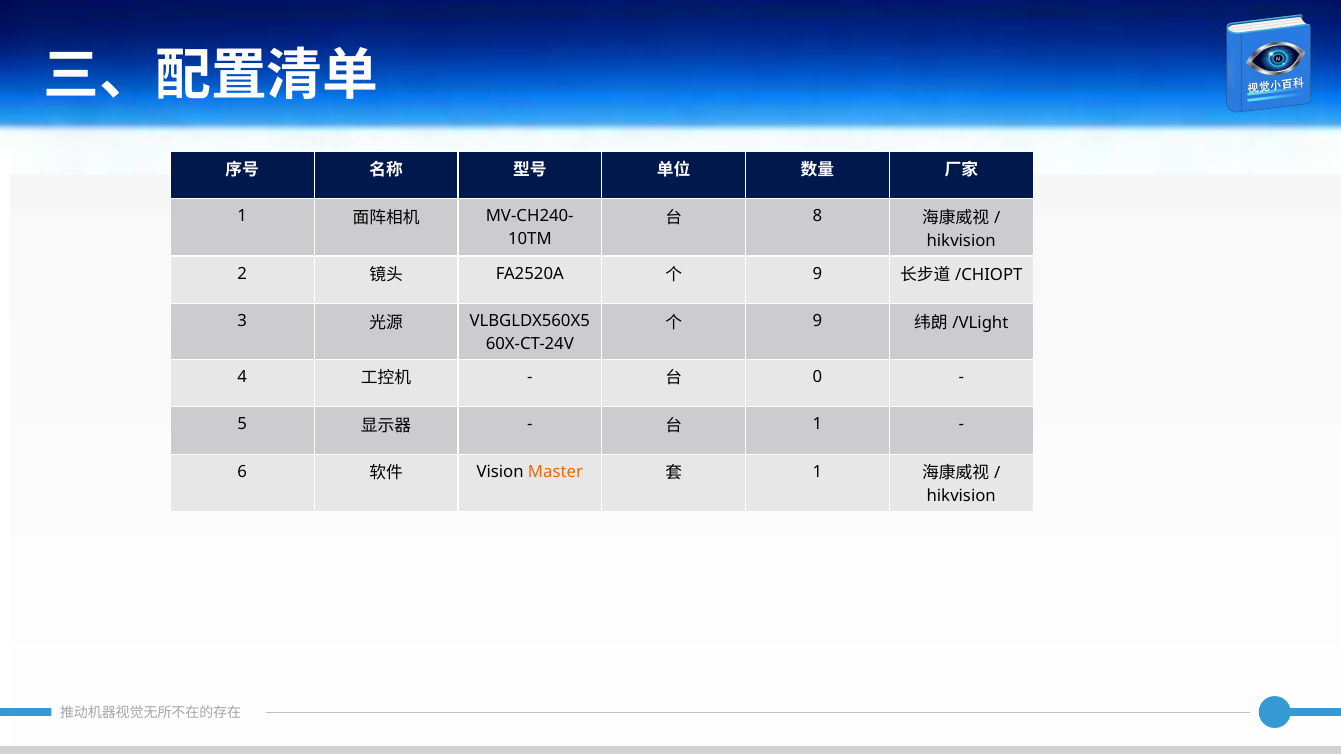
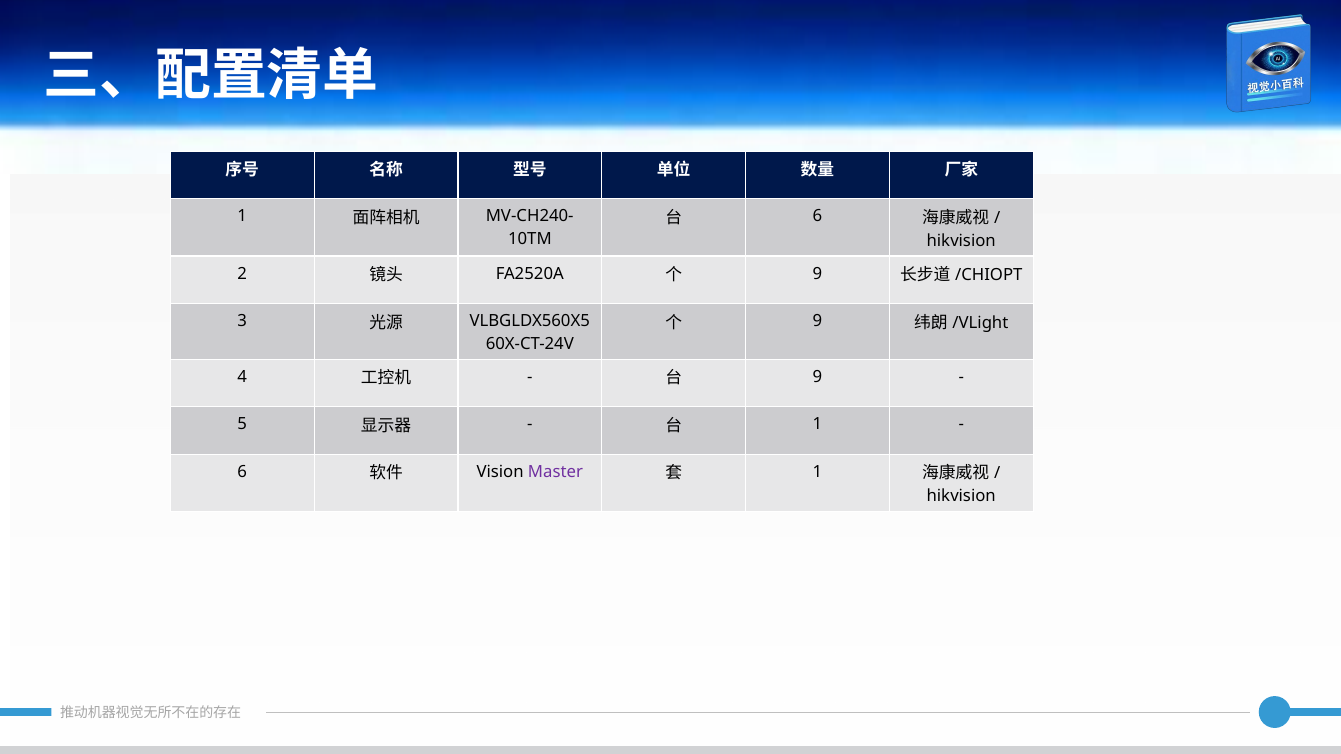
8: 8 -> 6 (817, 216)
0: 0 -> 9 (817, 377)
Master colour: orange -> purple (555, 472)
